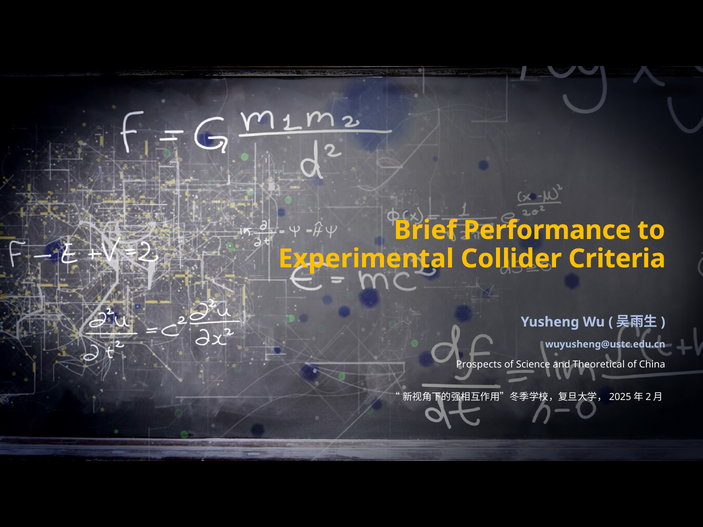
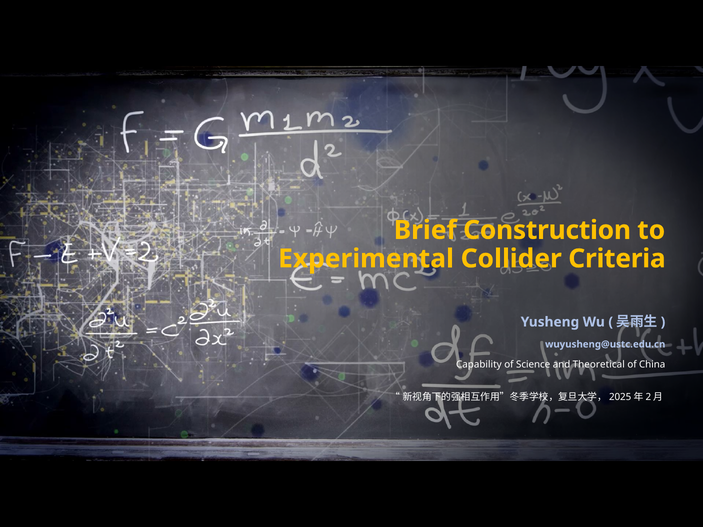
Performance: Performance -> Construction (547, 230)
Prospects: Prospects -> Capability (479, 365)
